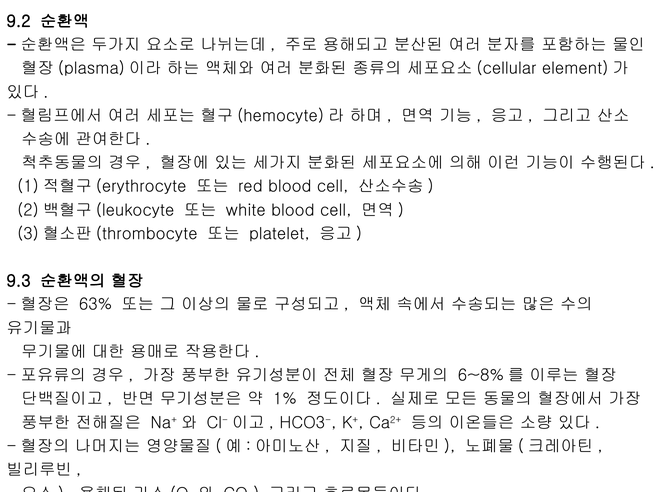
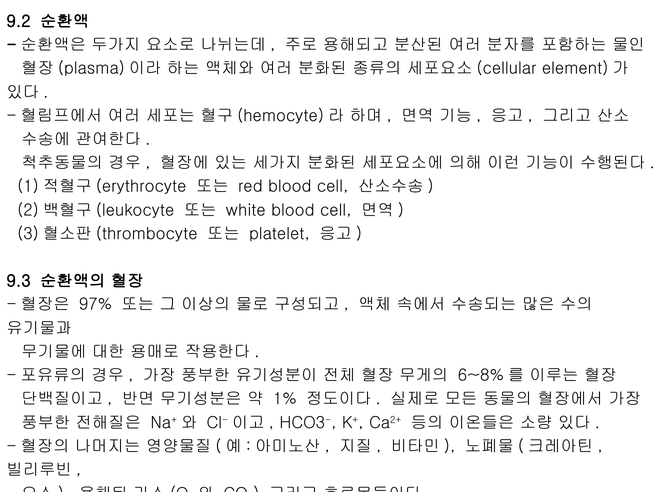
63%: 63% -> 97% (95, 304)
